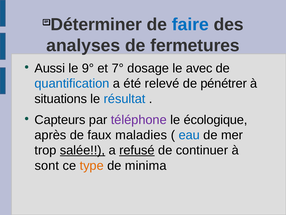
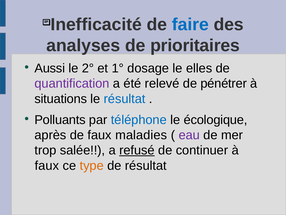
Déterminer: Déterminer -> Inefficacité (96, 24)
fermetures: fermetures -> prioritaires (195, 45)
9°: 9° -> 2° (88, 68)
7°: 7° -> 1° (118, 68)
avec: avec -> elles (199, 68)
quantification colour: blue -> purple (72, 83)
Capteurs: Capteurs -> Polluants (60, 120)
téléphone colour: purple -> blue (139, 120)
eau colour: blue -> purple (189, 135)
salée underline: present -> none (83, 150)
sont: sont -> faux (47, 165)
de minima: minima -> résultat (146, 165)
